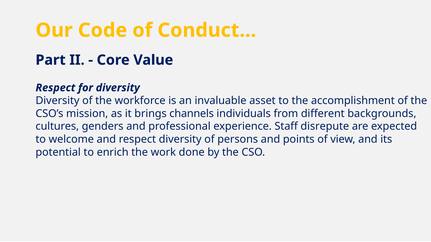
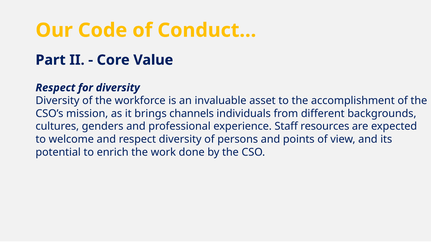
disrepute: disrepute -> resources (325, 127)
